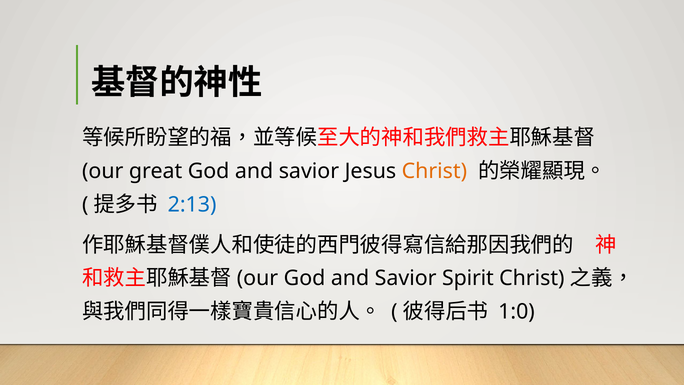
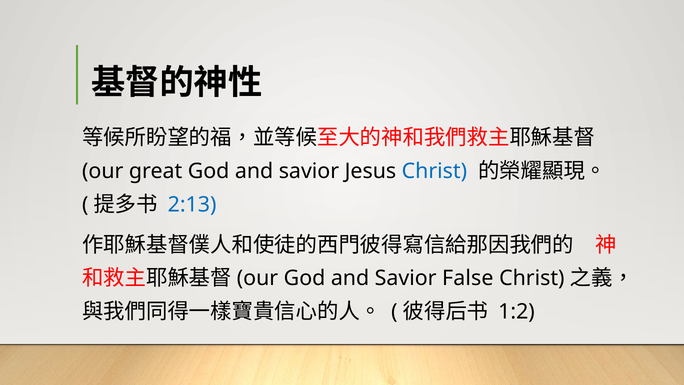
Christ colour: orange -> blue (434, 171)
Spirit: Spirit -> False (468, 278)
1:0: 1:0 -> 1:2 (516, 312)
